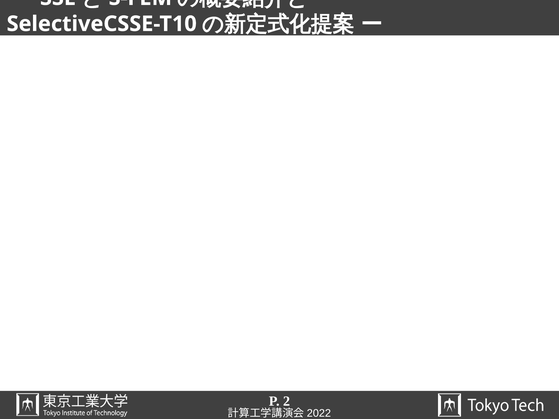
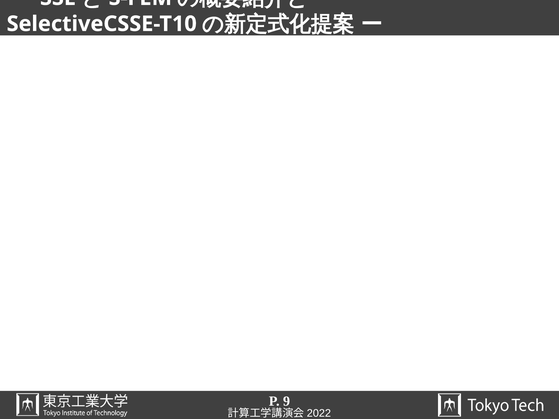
2: 2 -> 9 (287, 401)
